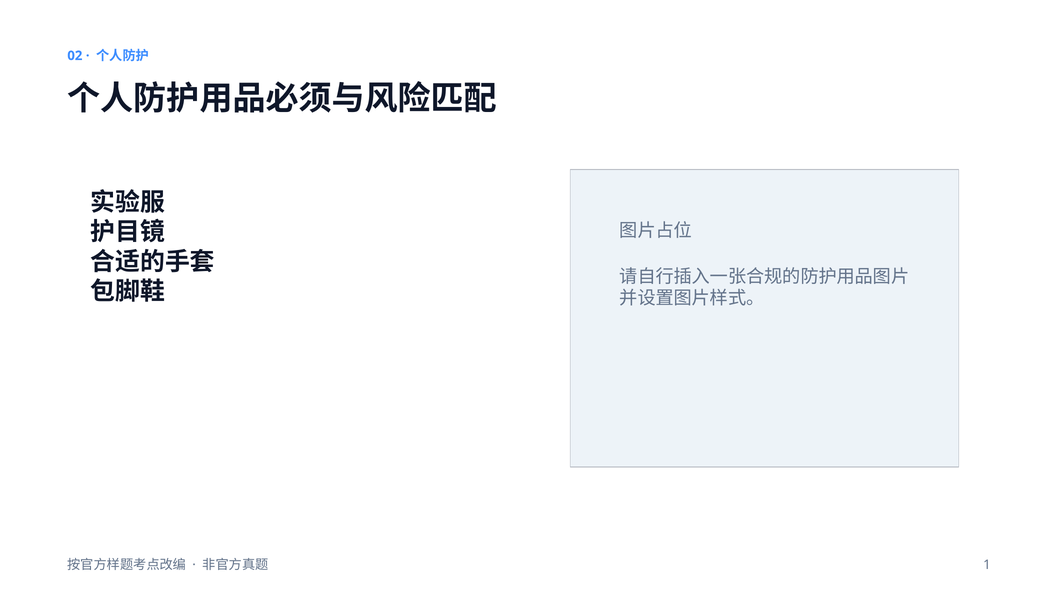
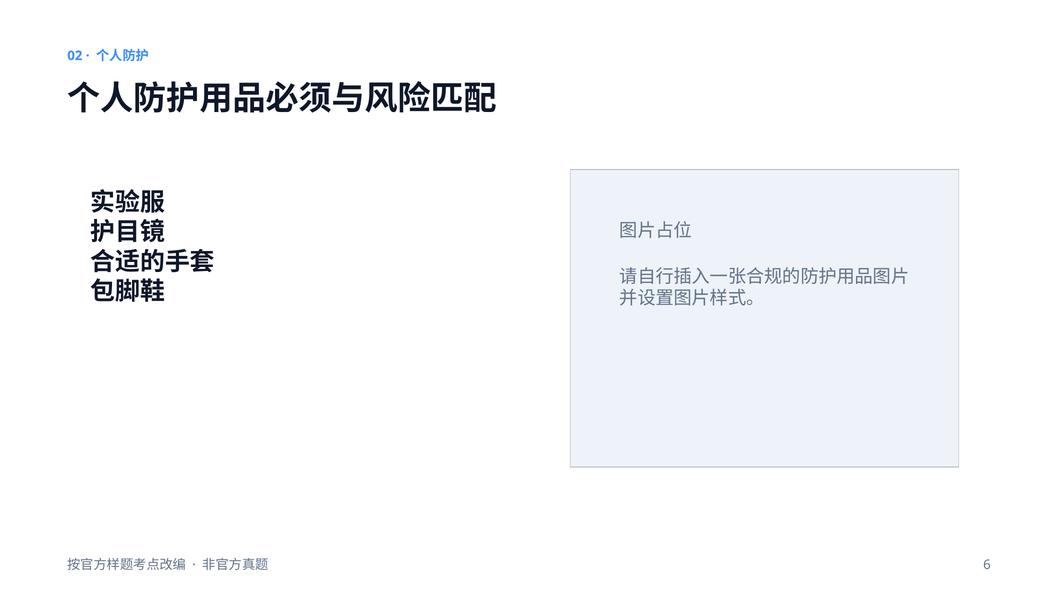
1: 1 -> 6 (987, 565)
